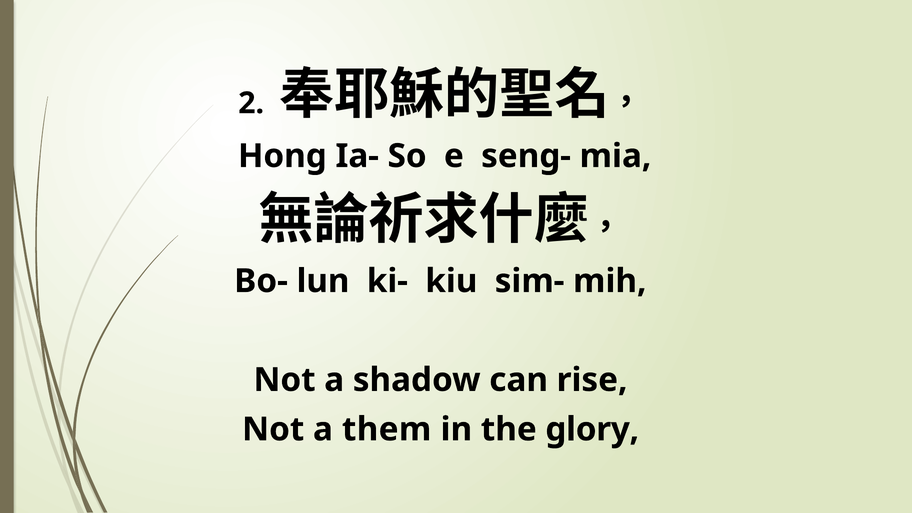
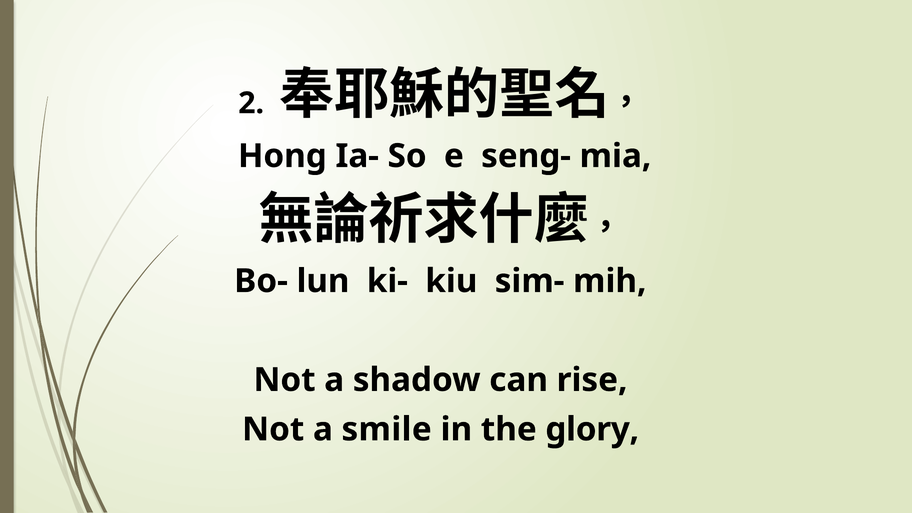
them: them -> smile (387, 429)
